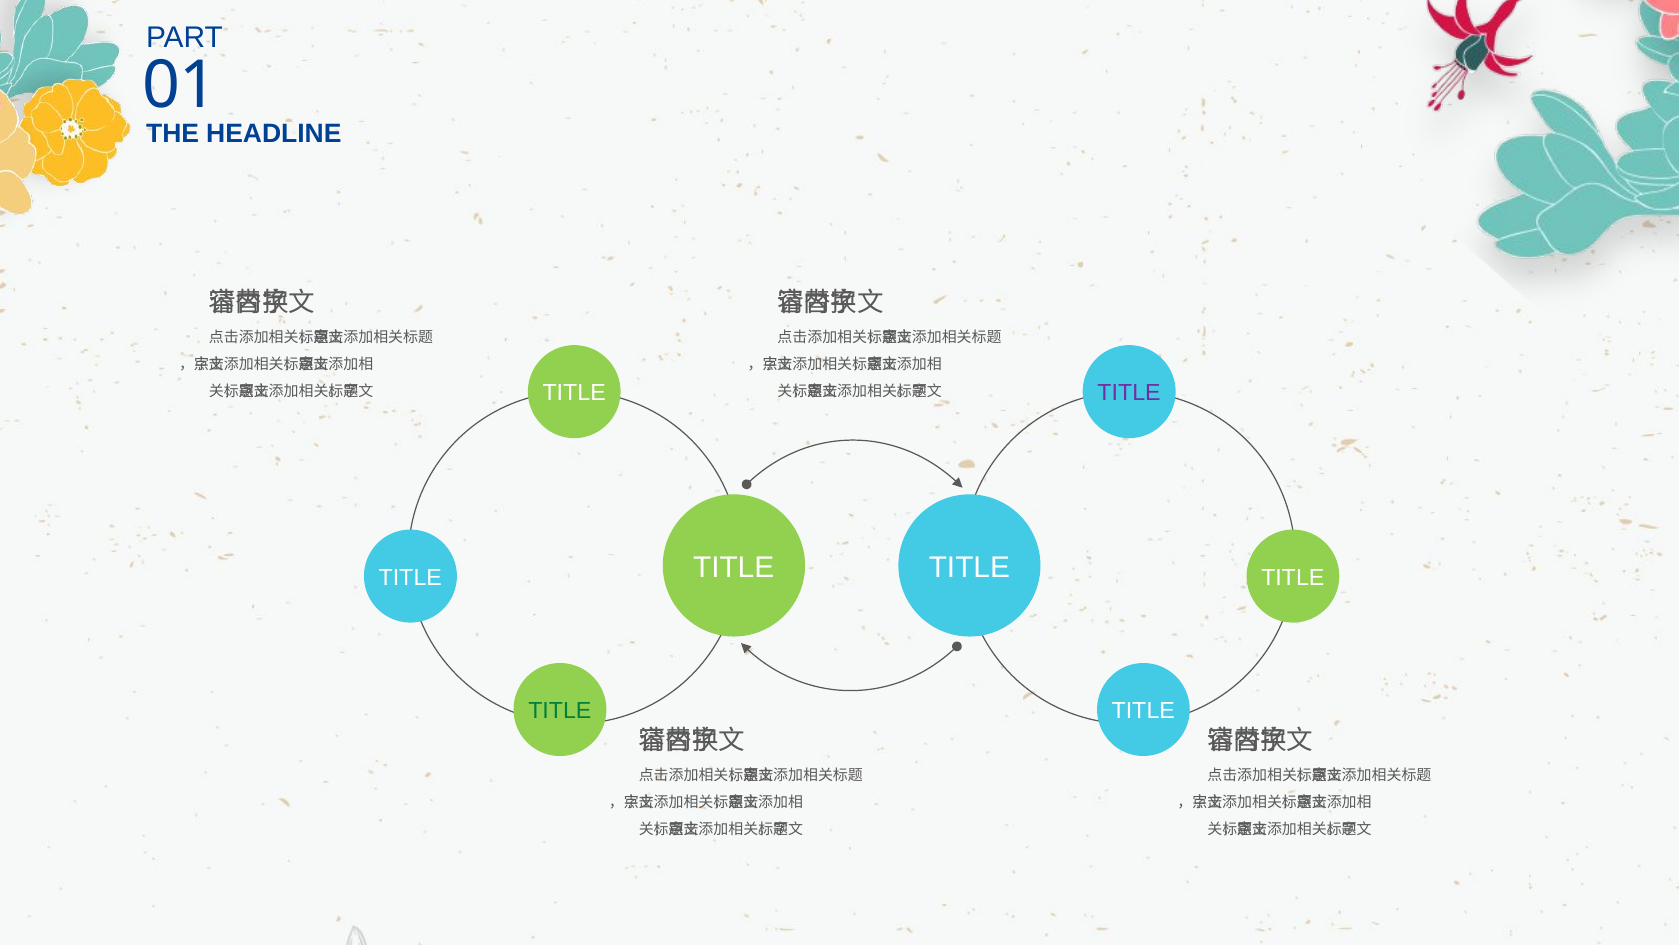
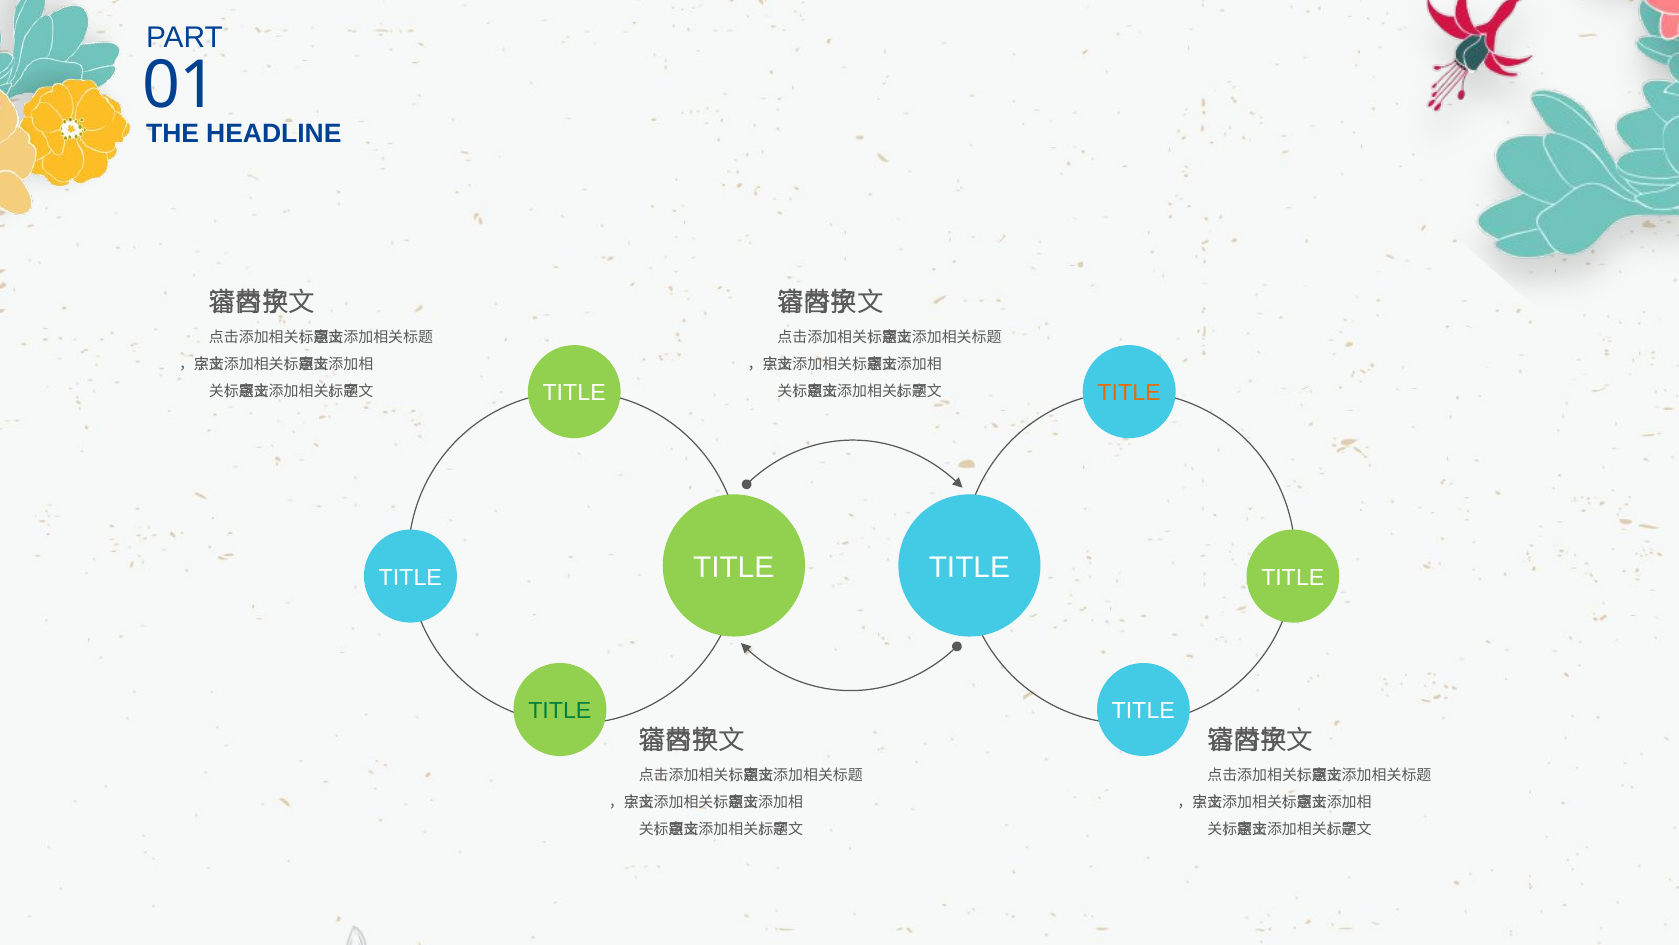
TITLE colour: purple -> orange (1129, 393)
